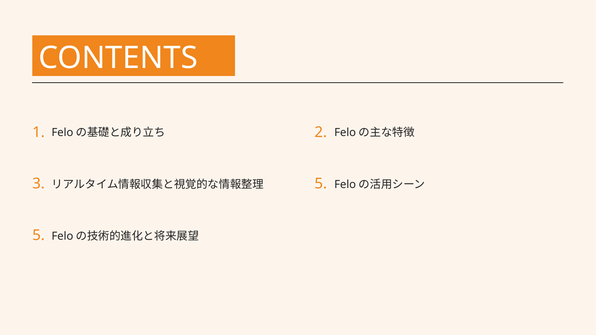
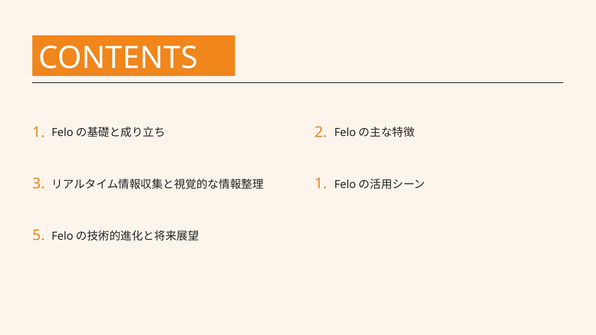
3 5: 5 -> 1 (321, 184)
